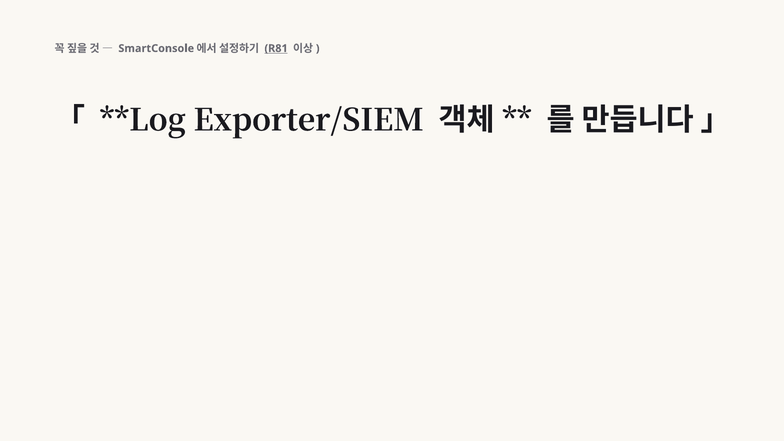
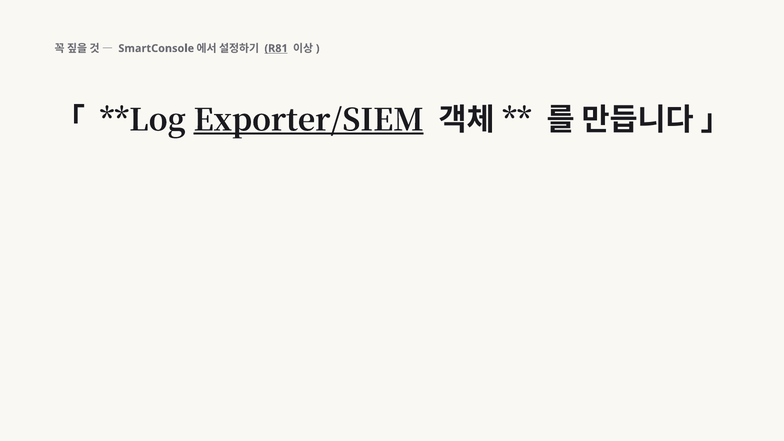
Exporter/SIEM underline: none -> present (309, 120)
